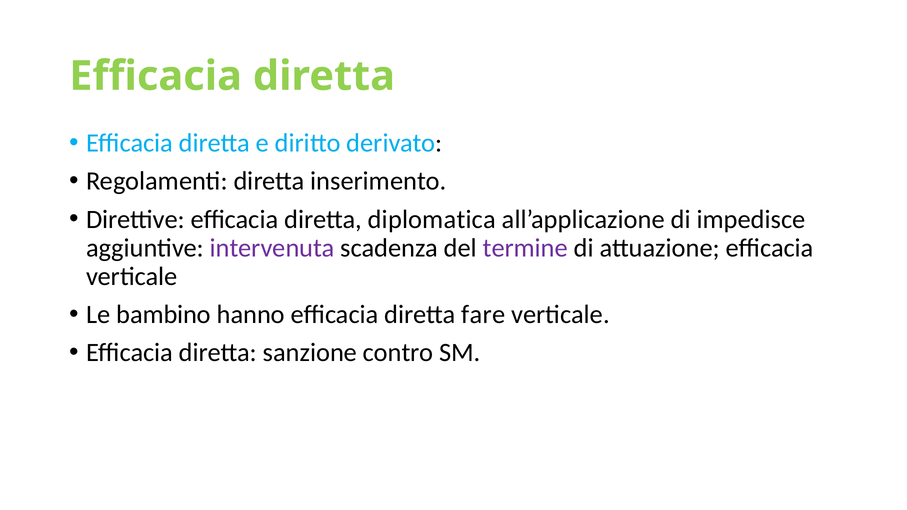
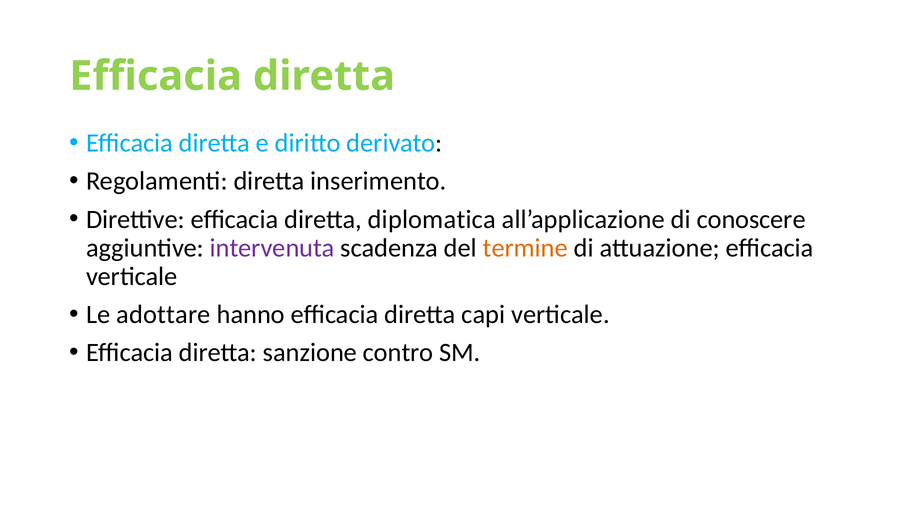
impedisce: impedisce -> conoscere (751, 219)
termine colour: purple -> orange (525, 248)
bambino: bambino -> adottare (163, 315)
fare: fare -> capi (483, 315)
